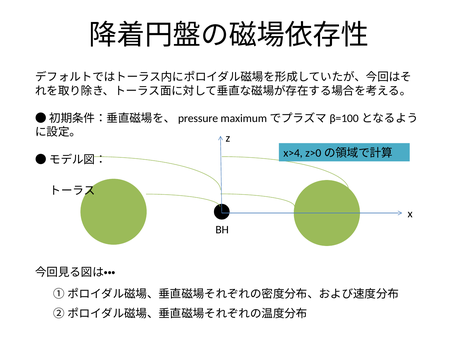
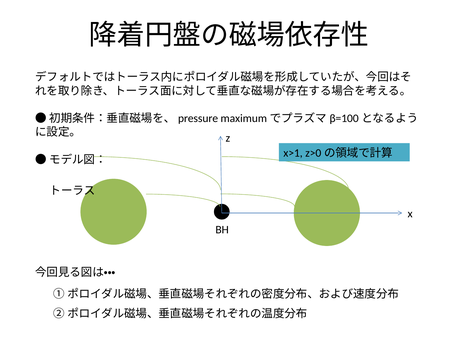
x>4: x>4 -> x>1 (293, 153)
